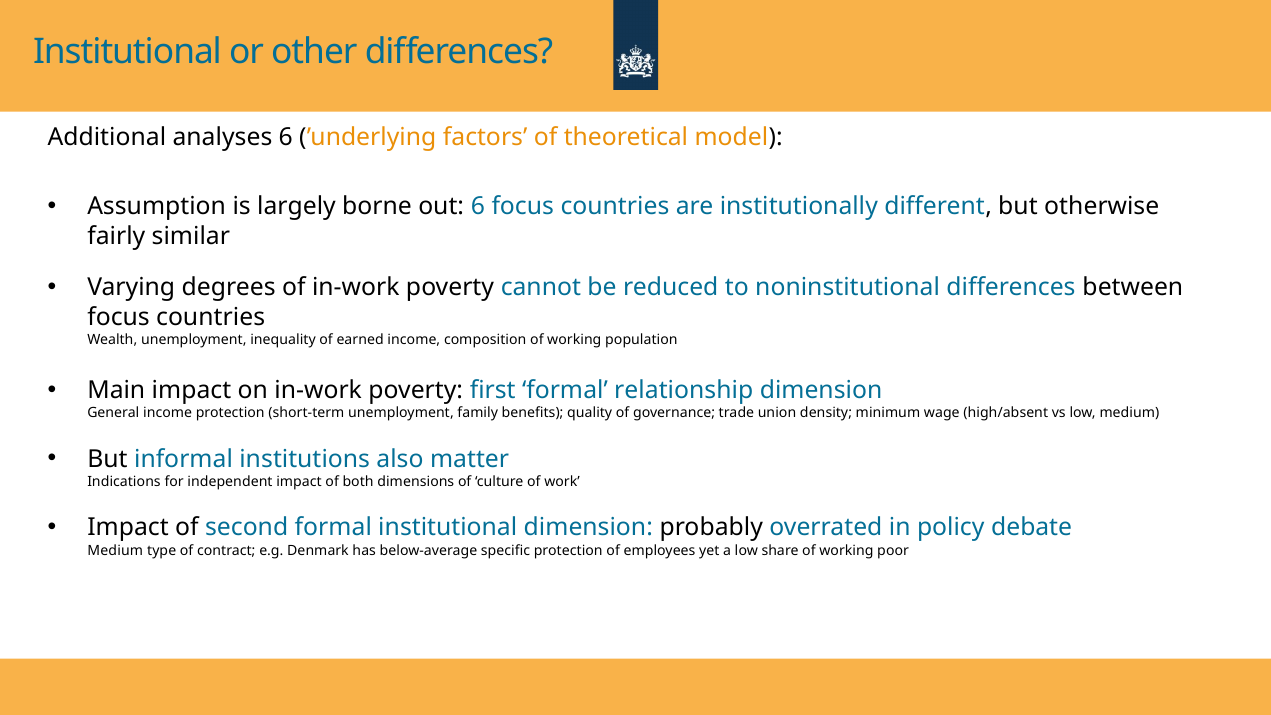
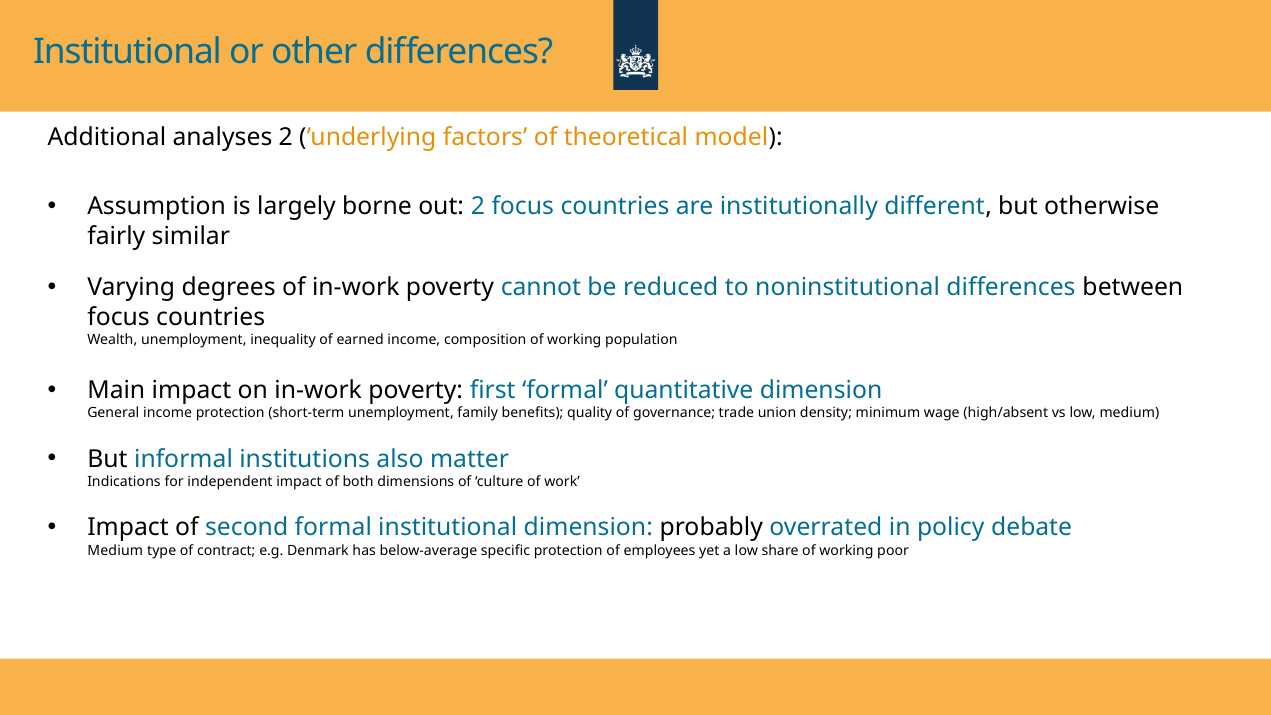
analyses 6: 6 -> 2 (286, 137)
out 6: 6 -> 2 (478, 206)
relationship: relationship -> quantitative (684, 390)
